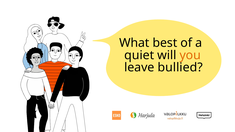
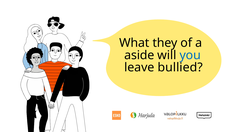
best: best -> they (165, 43)
quiet: quiet -> aside (139, 55)
you colour: orange -> blue (190, 55)
